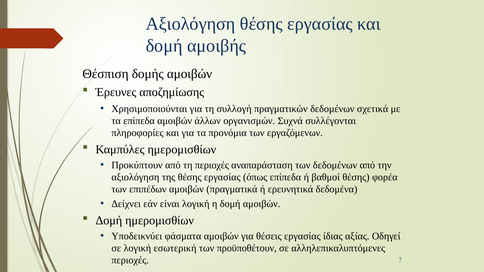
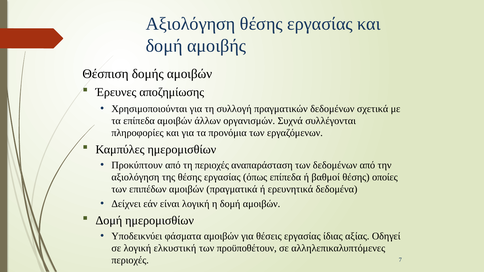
φορέα: φορέα -> οποίες (385, 177)
εσωτερική: εσωτερική -> ελκυστική (175, 248)
